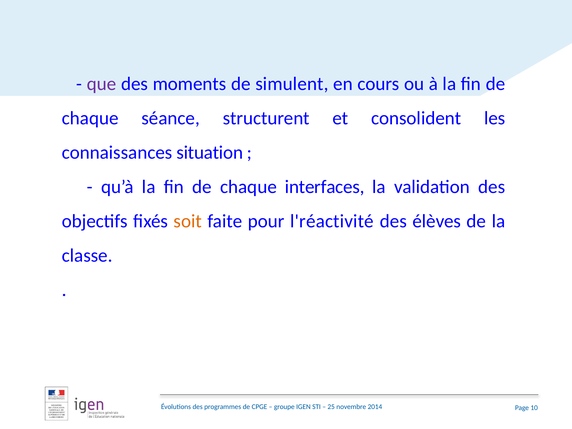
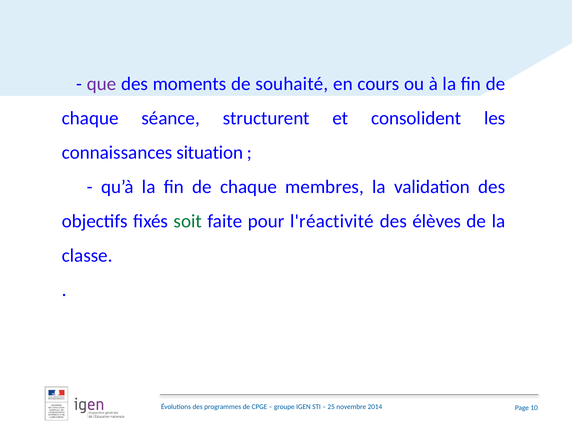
simulent: simulent -> souhaité (292, 84)
interfaces: interfaces -> membres (325, 187)
soit colour: orange -> green (188, 221)
